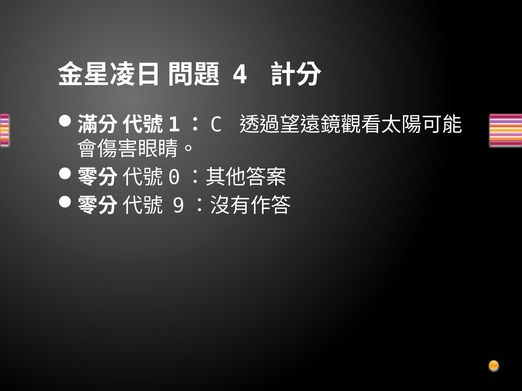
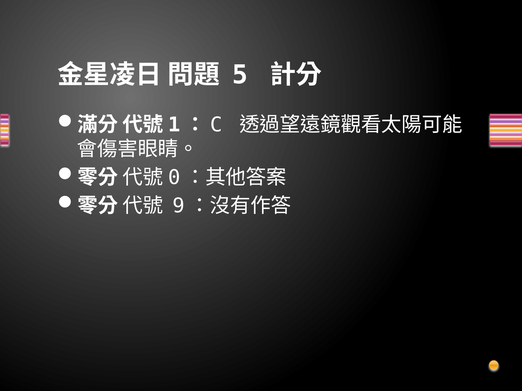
4: 4 -> 5 (240, 75)
